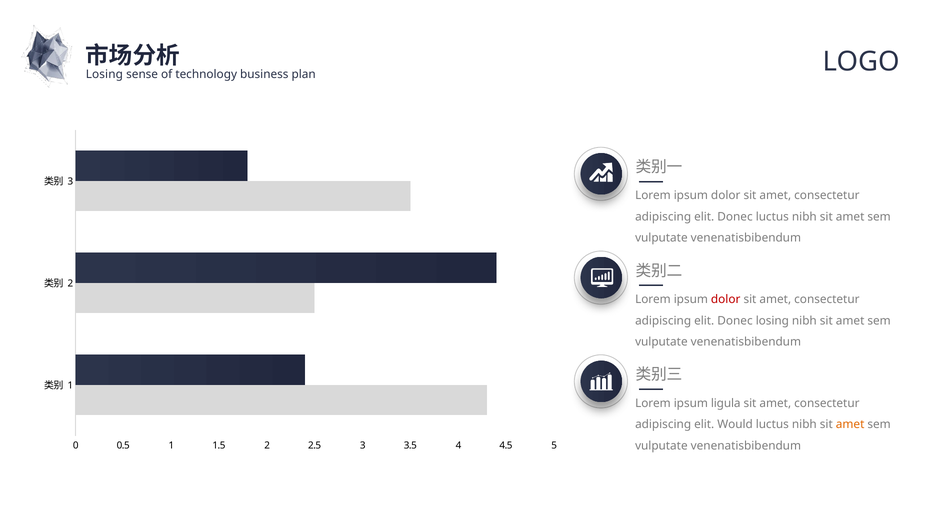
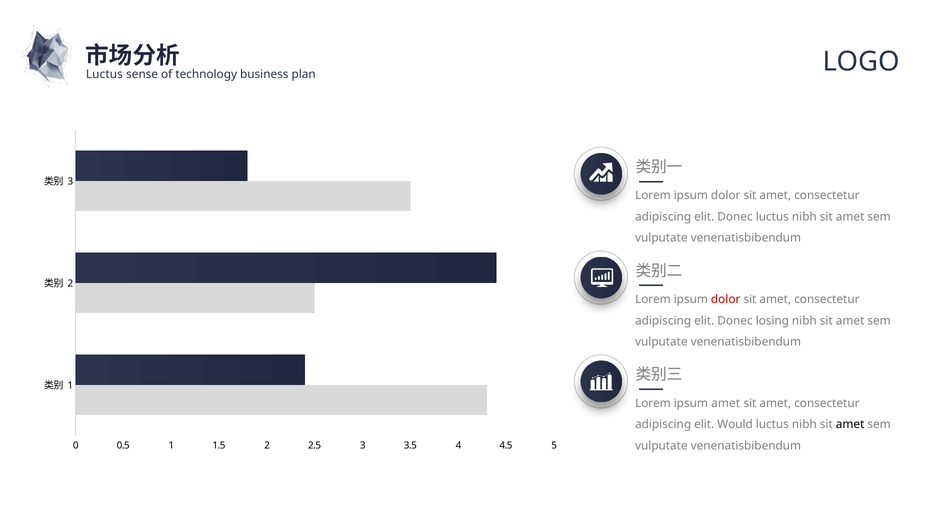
Losing: Losing -> Luctus (104, 74)
ipsum ligula: ligula -> amet (726, 403)
amet colour: orange -> black (850, 424)
